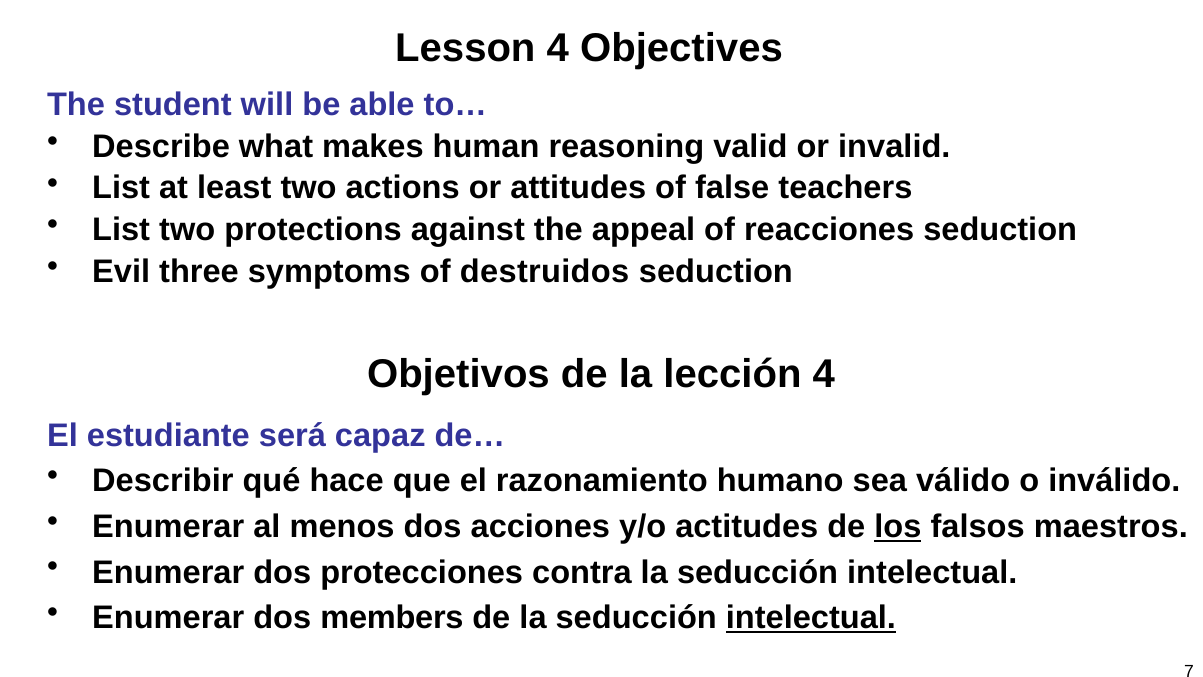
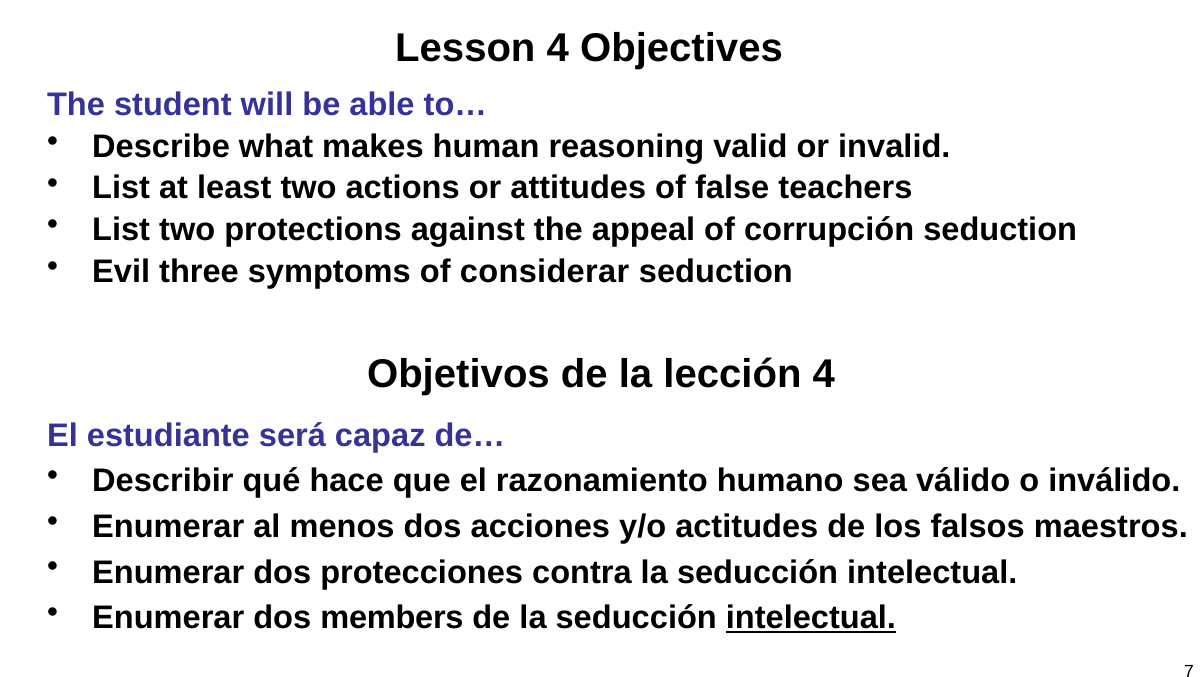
reacciones: reacciones -> corrupción (829, 230)
destruidos: destruidos -> considerar (545, 271)
los underline: present -> none (898, 527)
